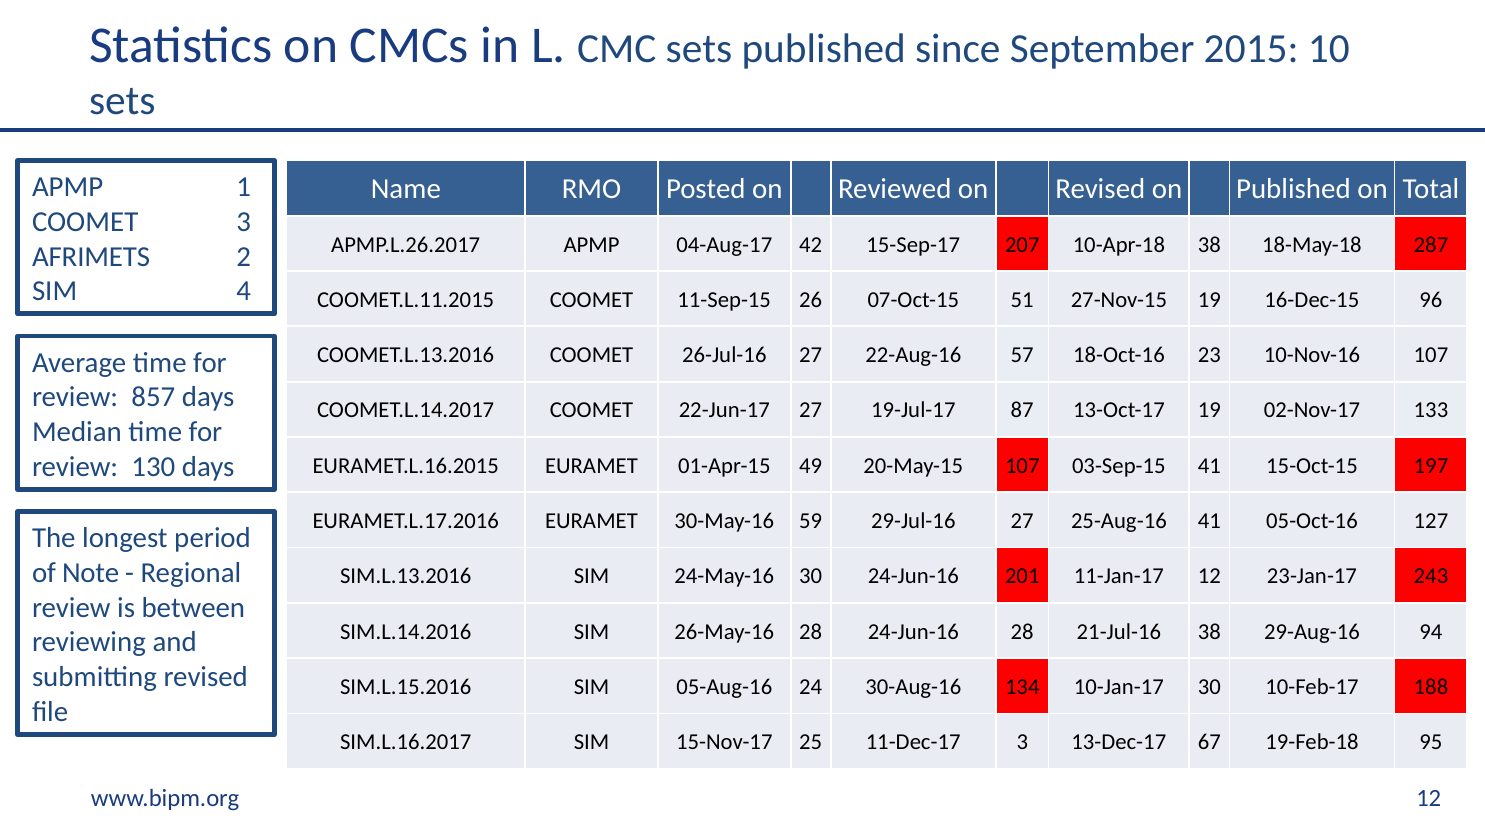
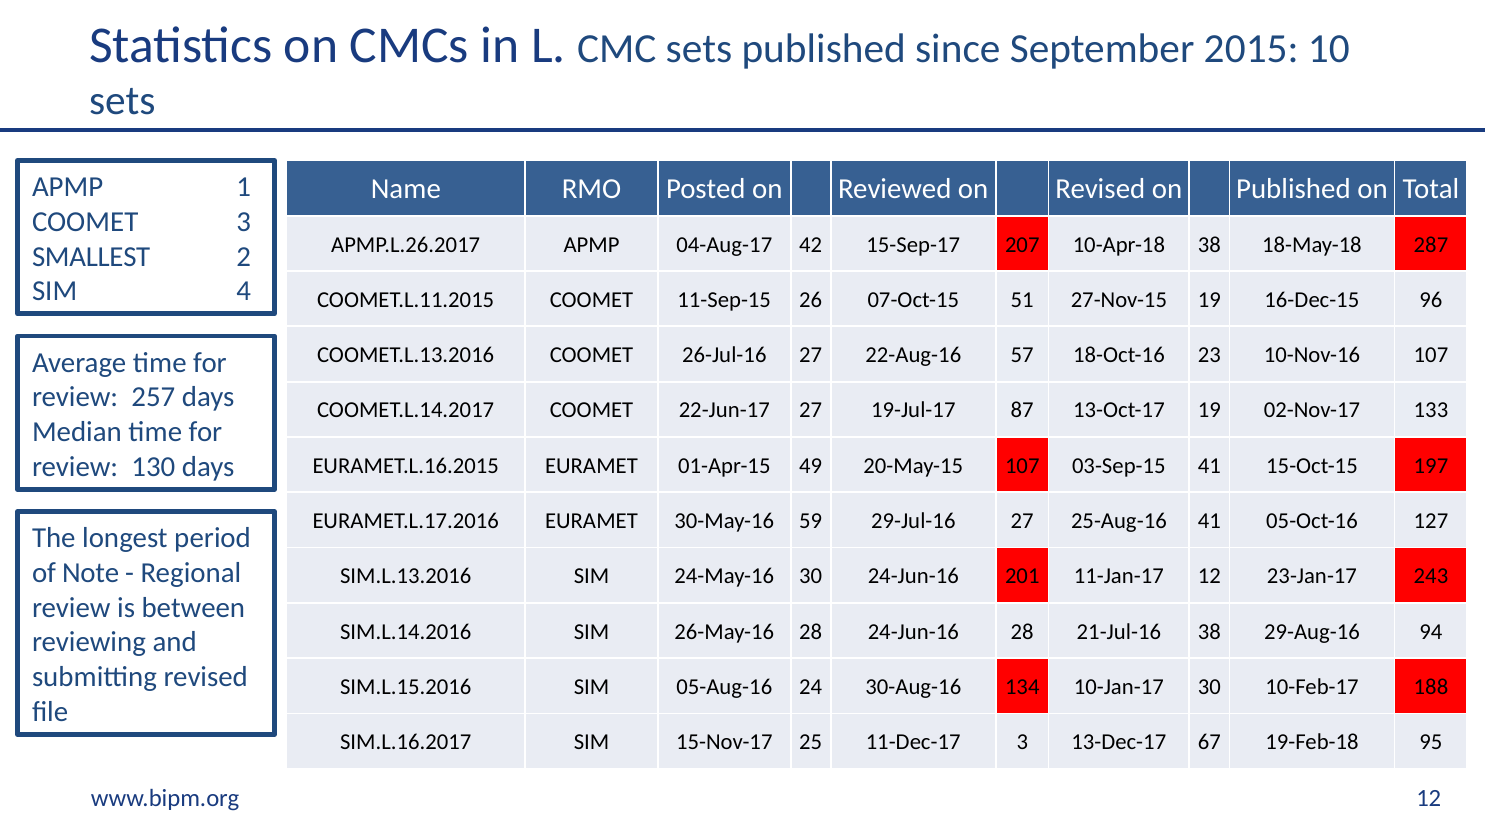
AFRIMETS: AFRIMETS -> SMALLEST (91, 256)
857: 857 -> 257 (153, 397)
